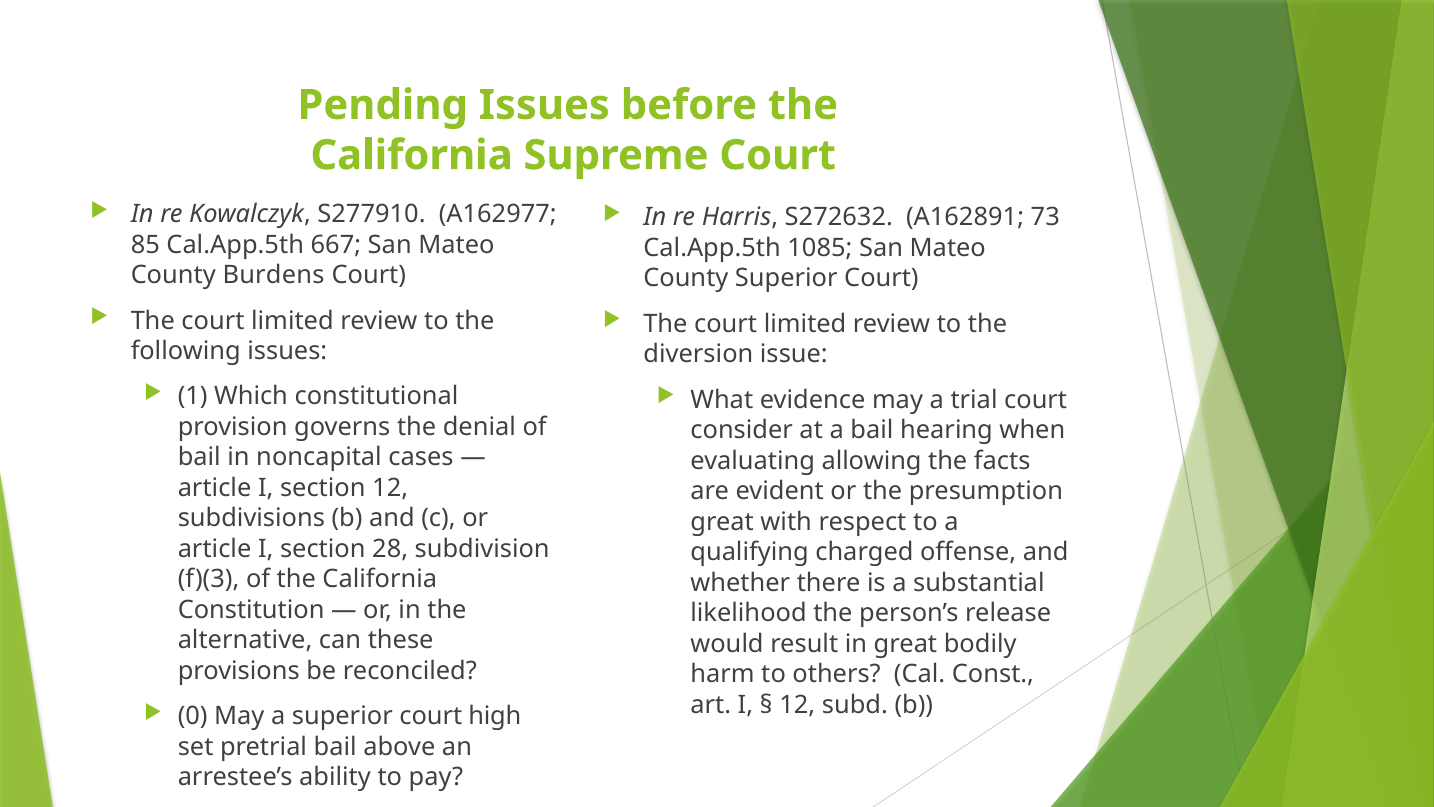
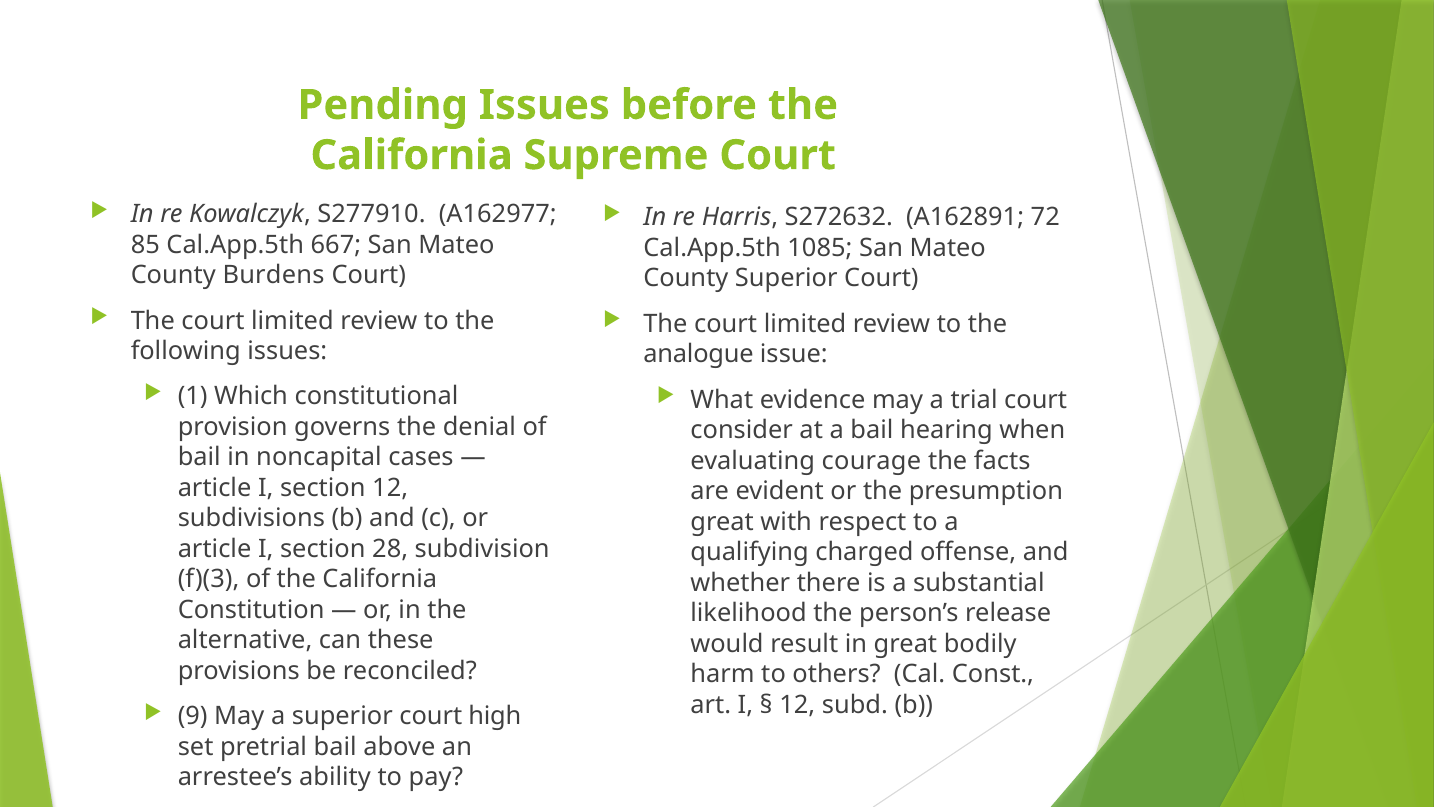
73: 73 -> 72 (1045, 217)
diversion: diversion -> analogue (699, 354)
allowing: allowing -> courage (871, 461)
0: 0 -> 9 (193, 716)
